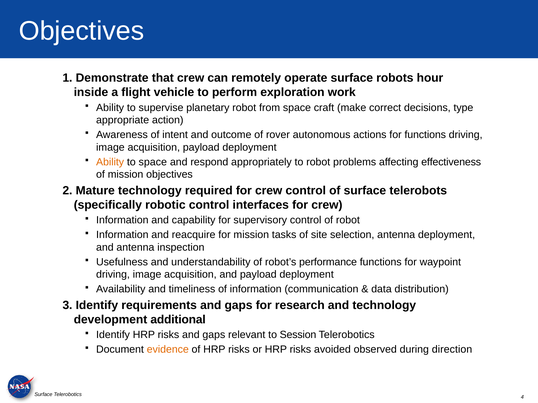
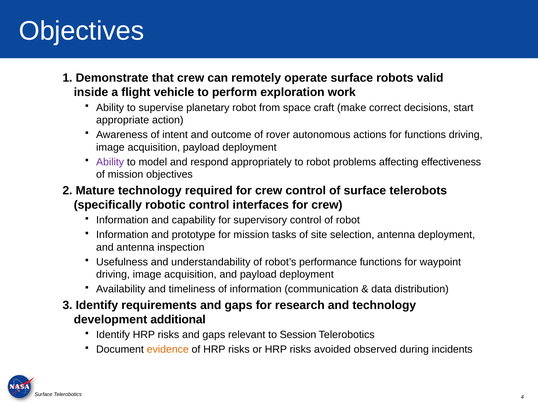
hour: hour -> valid (430, 78)
type: type -> start (463, 108)
Ability colour: orange -> purple (110, 162)
to space: space -> model (153, 162)
reacquire: reacquire -> prototype (194, 235)
direction: direction -> incidents (452, 350)
